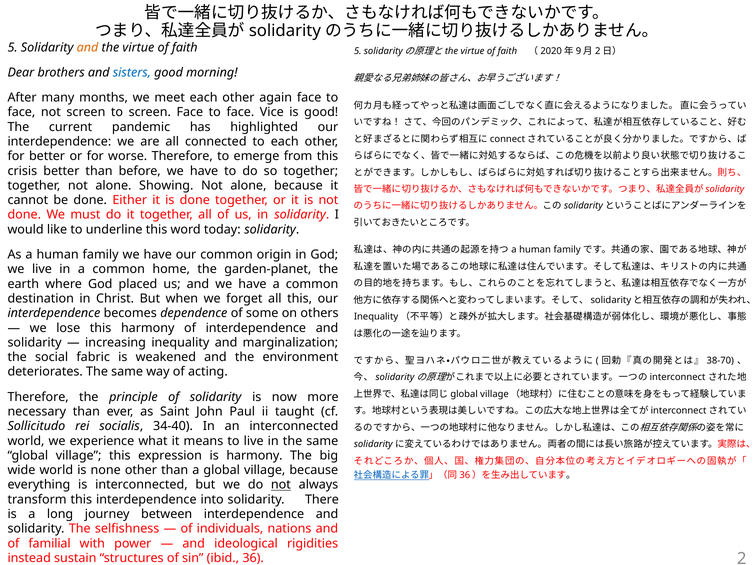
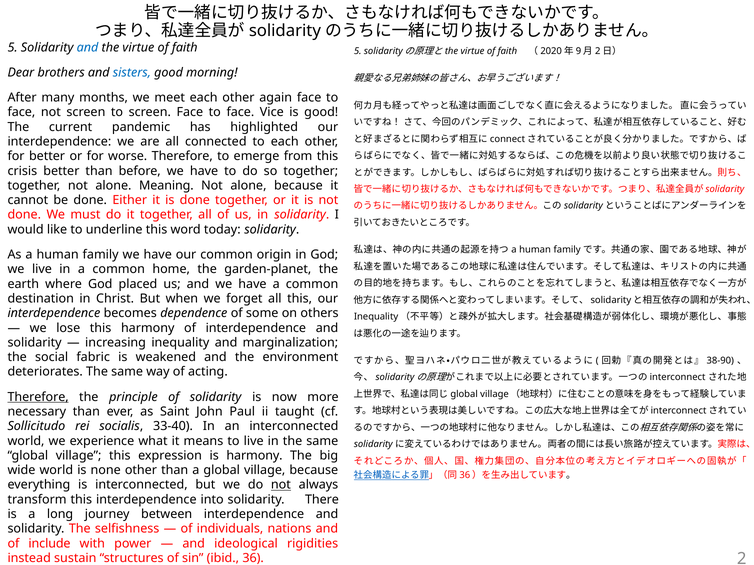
and colour: orange -> blue (88, 47)
Showing: Showing -> Meaning (166, 186)
38-70: 38-70 -> 38-90 (720, 361)
Therefore underline: none -> present (38, 397)
34-40: 34-40 -> 33-40 (173, 427)
familial: familial -> include (50, 544)
